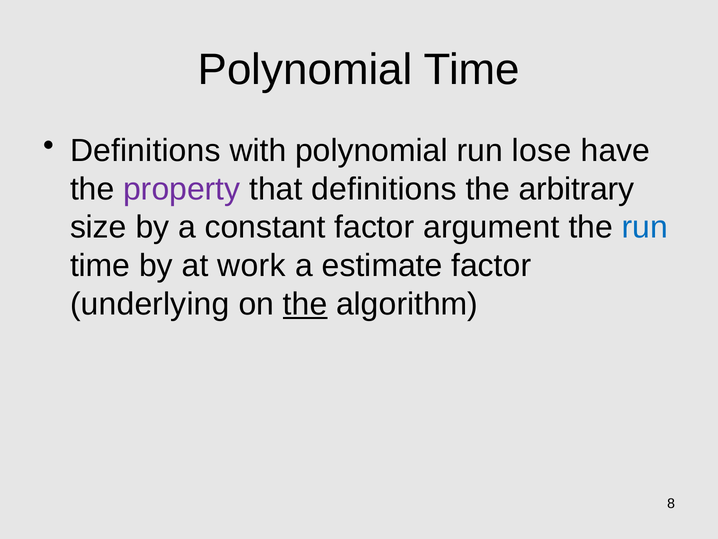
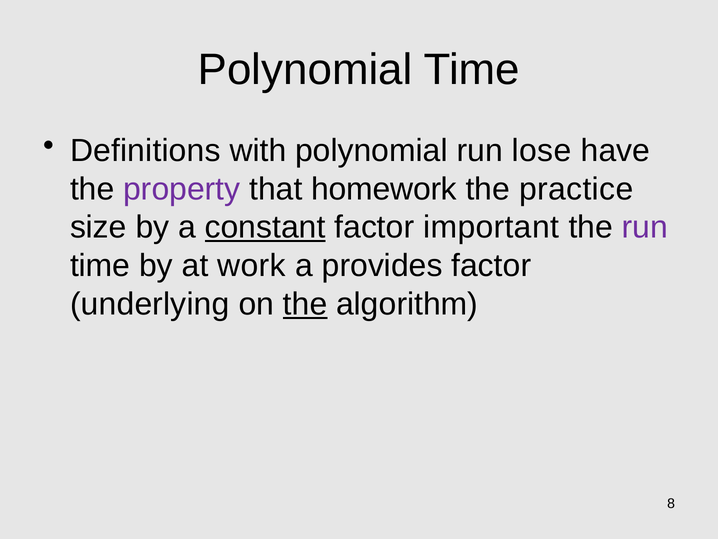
that definitions: definitions -> homework (384, 189)
arbitrary: arbitrary -> practice (576, 189)
constant underline: none -> present (265, 227)
argument: argument -> important (491, 227)
run colour: blue -> purple (645, 227)
estimate: estimate -> provides (382, 266)
